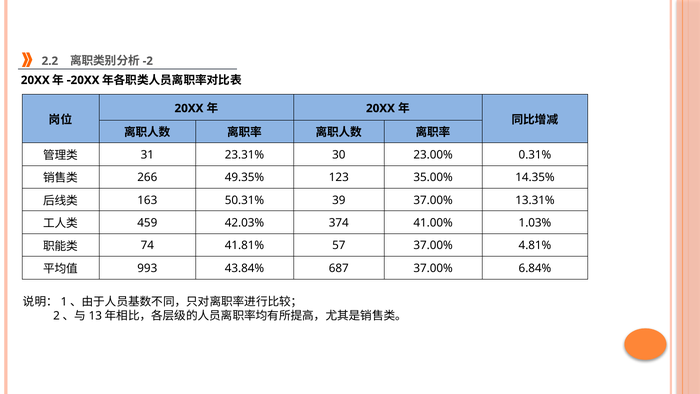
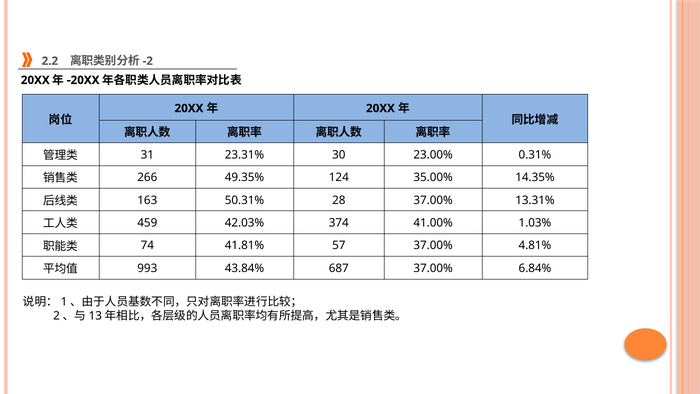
123: 123 -> 124 (339, 177)
39: 39 -> 28 (339, 200)
